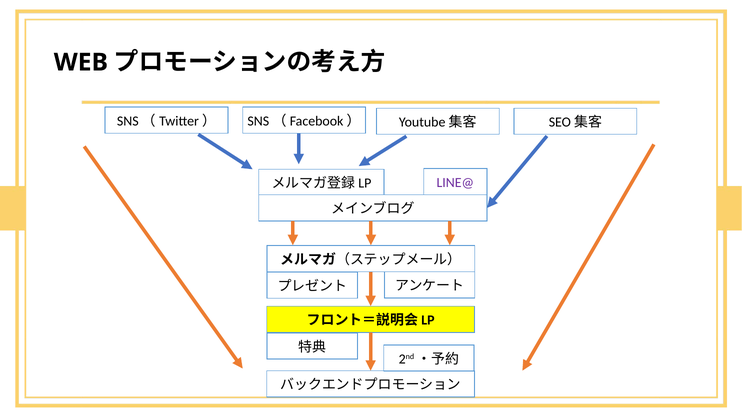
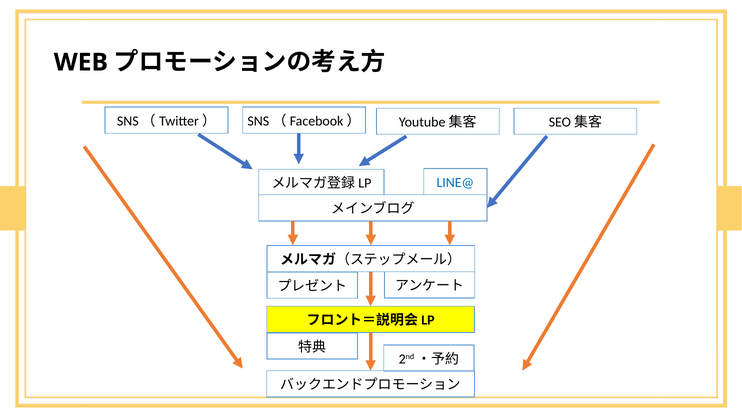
LINE@ colour: purple -> blue (455, 183)
